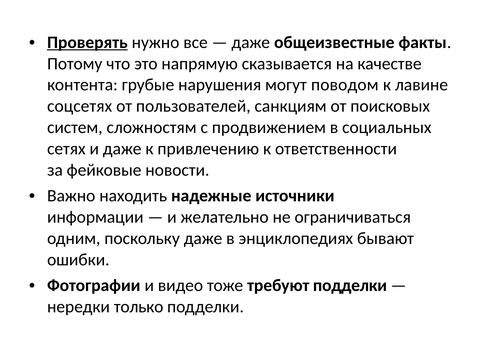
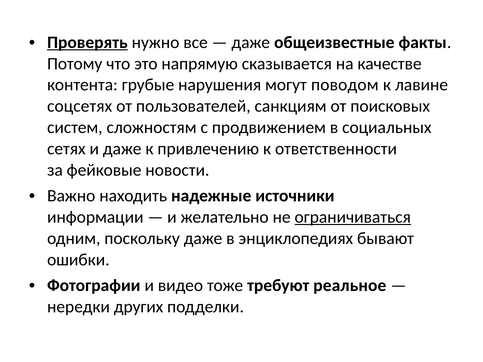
ограничиваться underline: none -> present (353, 217)
требуют подделки: подделки -> реальное (350, 286)
только: только -> других (139, 307)
